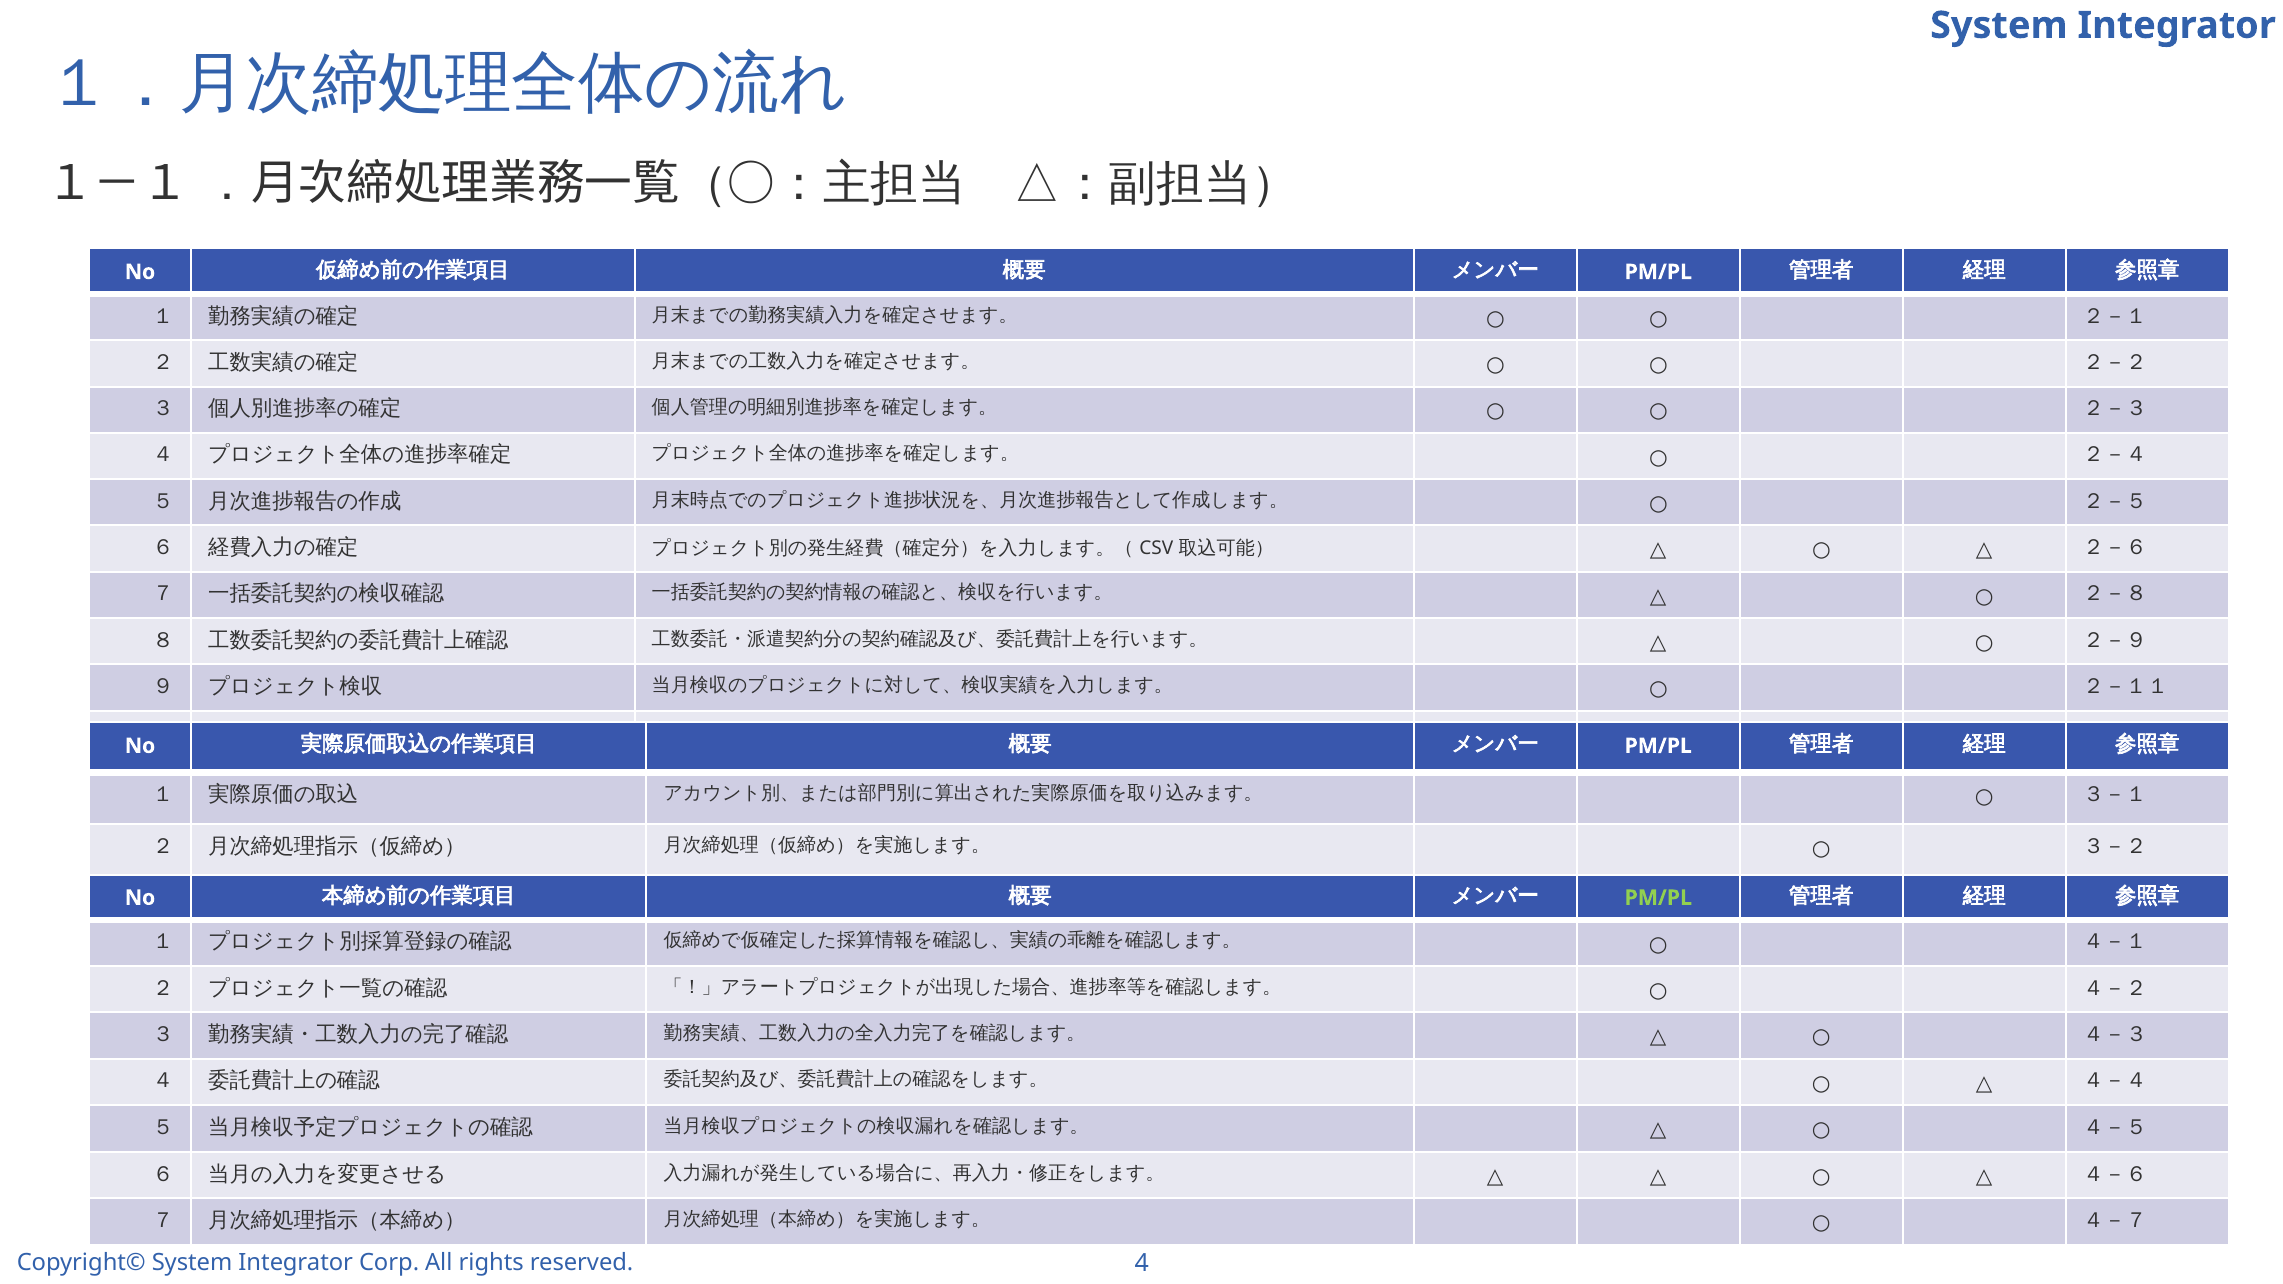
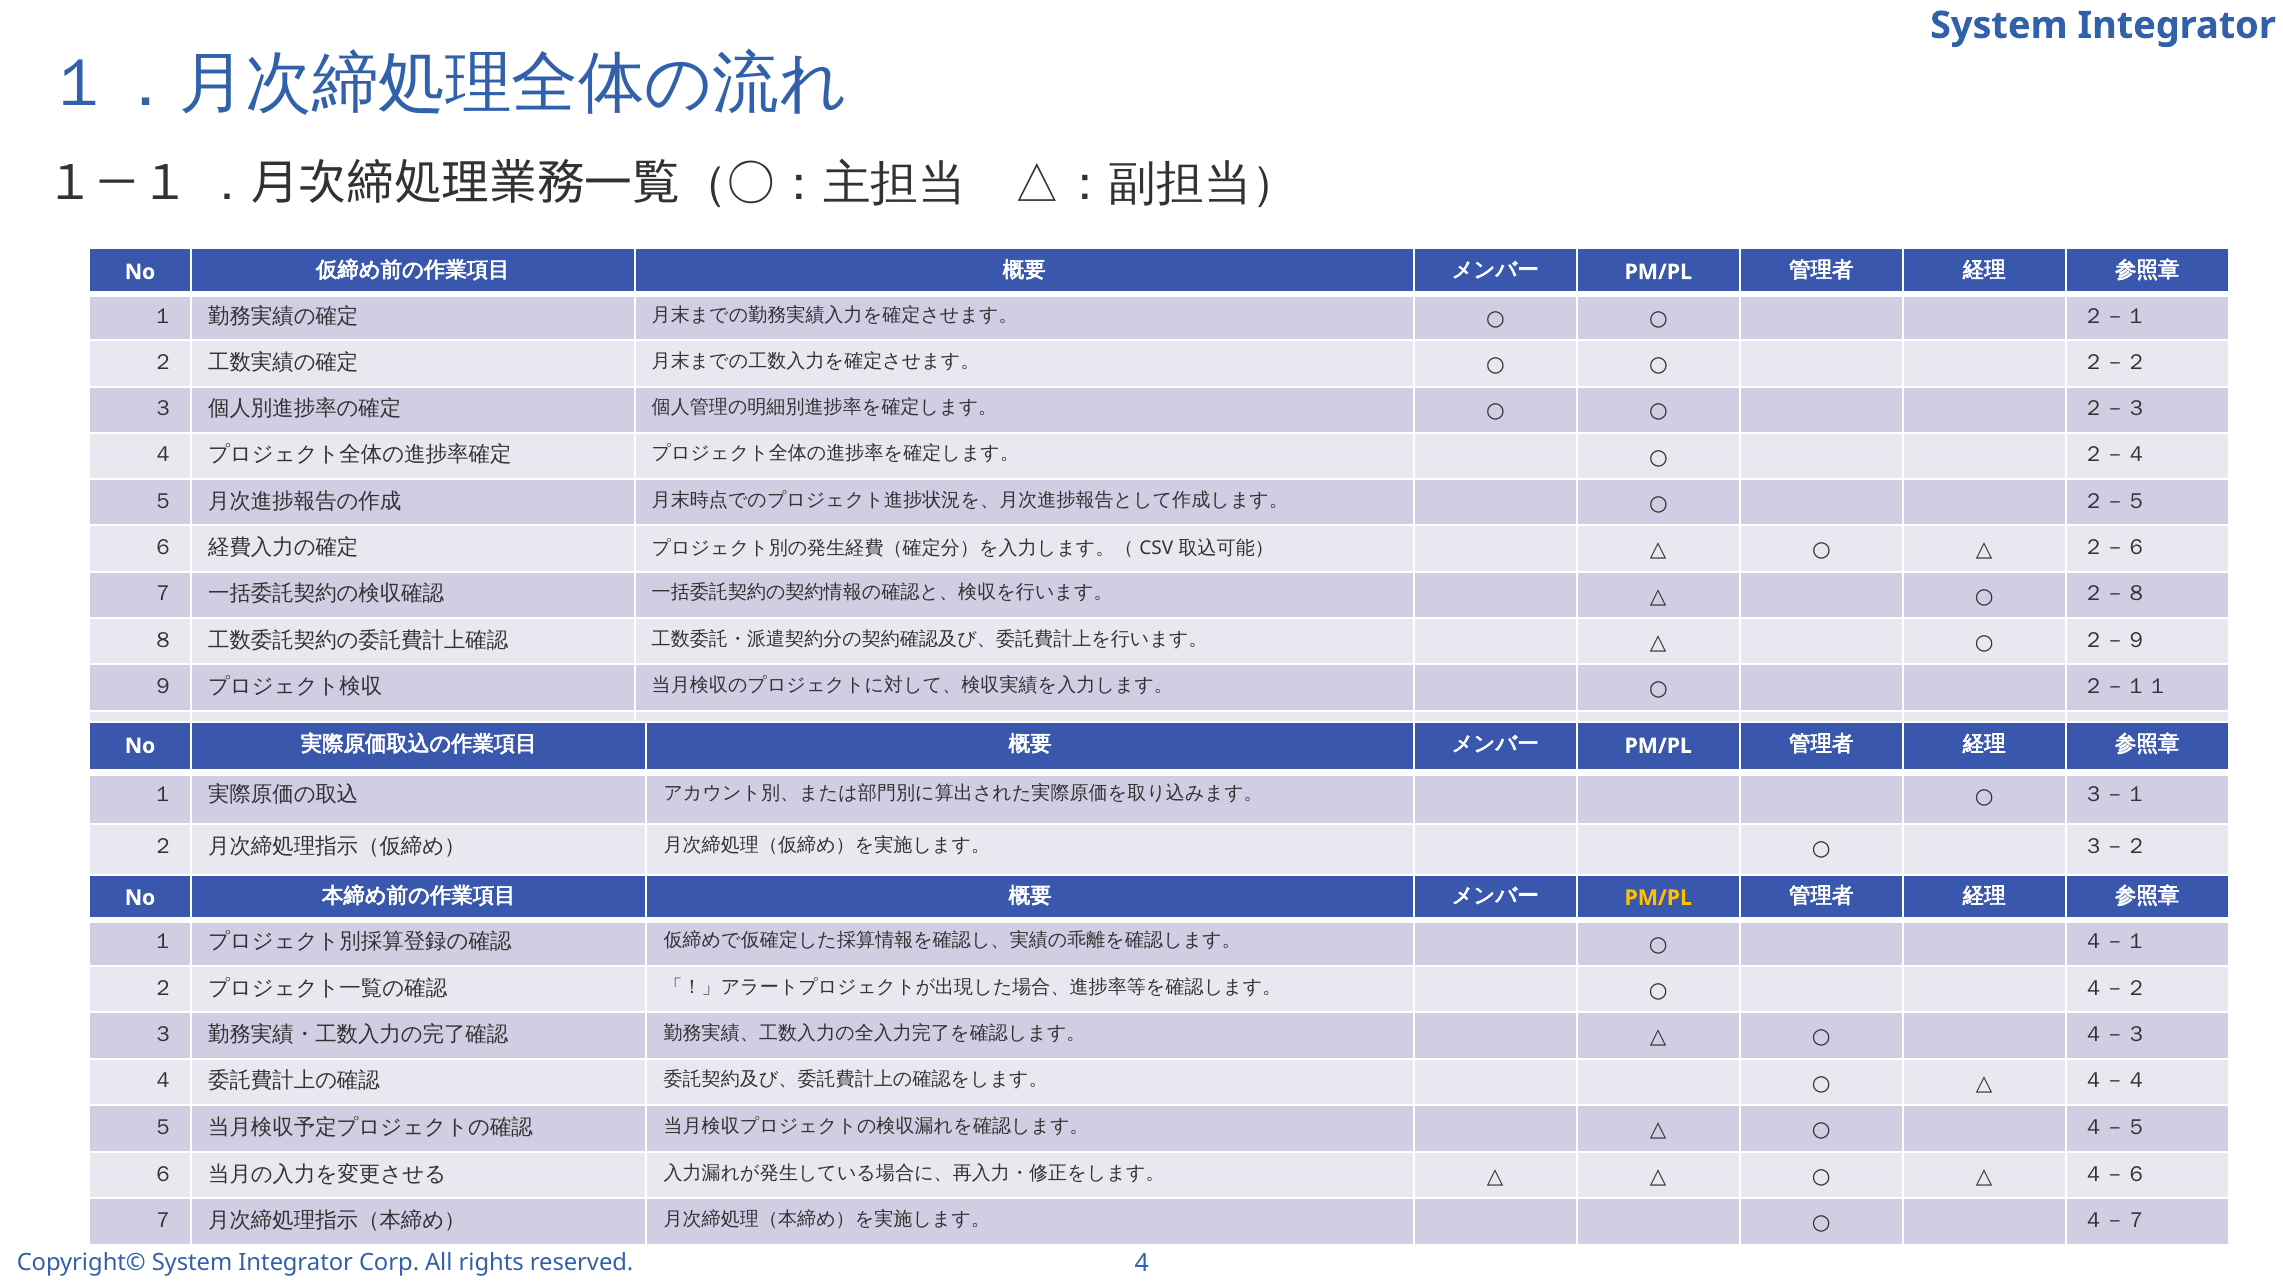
PM/PL colour: light green -> yellow (1658, 898)
